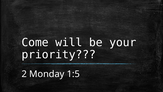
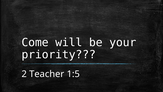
Monday: Monday -> Teacher (47, 74)
